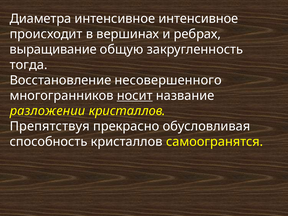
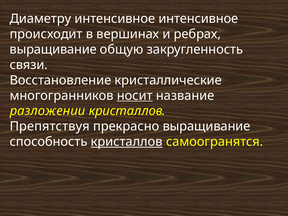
Диаметра: Диаметра -> Диаметру (40, 19)
тогда: тогда -> связи (29, 65)
несовершенного: несовершенного -> кристаллические (168, 80)
прекрасно обусловливая: обусловливая -> выращивание (206, 126)
кристаллов underline: none -> present (127, 142)
